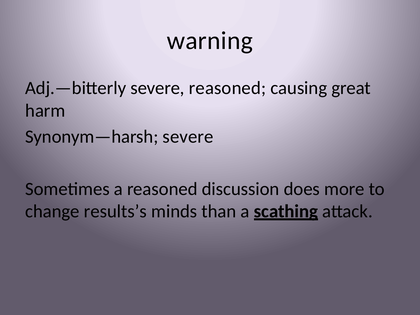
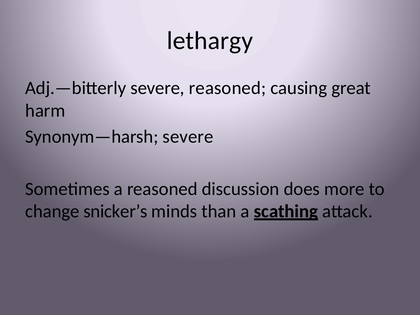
warning: warning -> lethargy (210, 41)
results’s: results’s -> snicker’s (115, 211)
